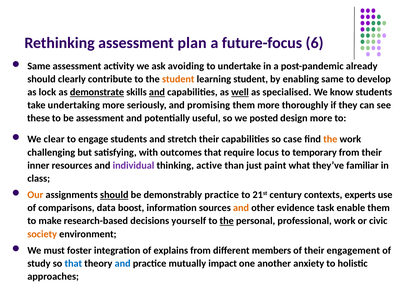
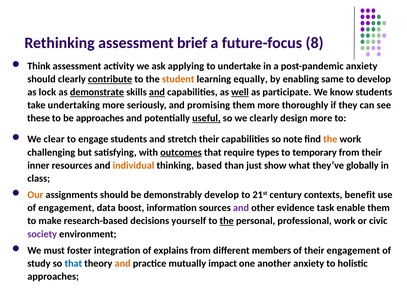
plan: plan -> brief (192, 43)
6: 6 -> 8 (315, 43)
Same: Same -> Think (39, 66)
avoiding: avoiding -> applying (186, 66)
post-pandemic already: already -> anxiety (362, 66)
contribute underline: none -> present (110, 79)
learning student: student -> equally (251, 79)
specialised: specialised -> participate (287, 92)
be assessment: assessment -> approaches (100, 118)
useful underline: none -> present (206, 118)
we posted: posted -> clearly (264, 118)
case: case -> note (293, 139)
outcomes underline: none -> present (181, 152)
locus: locus -> types (268, 152)
individual colour: purple -> orange (134, 165)
active: active -> based (209, 165)
paint: paint -> show (275, 165)
familiar: familiar -> globally (362, 165)
should underline: present -> none (114, 195)
demonstrably practice: practice -> develop (222, 195)
experts: experts -> benefit (360, 195)
of comparisons: comparisons -> engagement (66, 208)
and colour: orange -> purple (241, 208)
society colour: orange -> purple (42, 234)
and colour: blue -> orange (123, 264)
